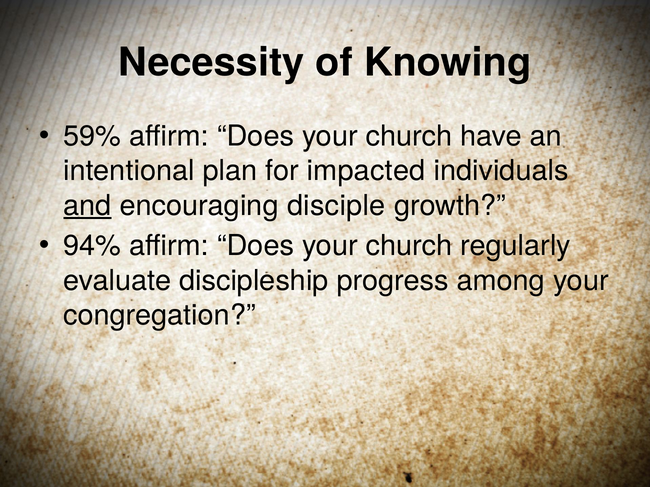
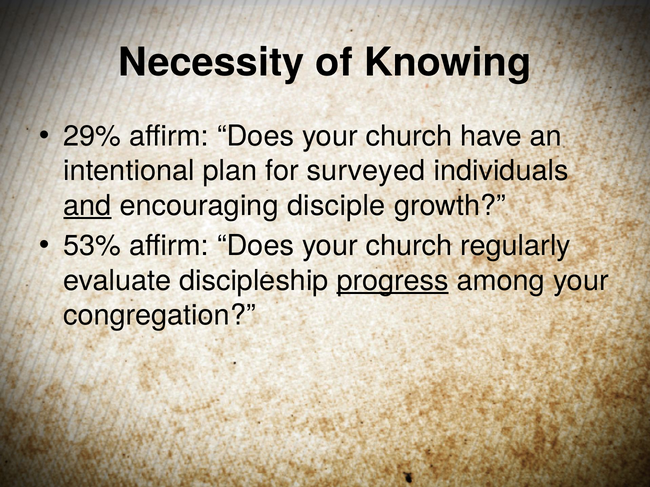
59%: 59% -> 29% (92, 136)
impacted: impacted -> surveyed (366, 171)
94%: 94% -> 53% (92, 246)
progress underline: none -> present (393, 281)
